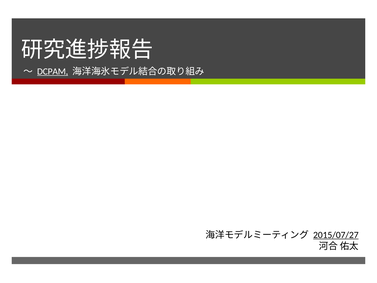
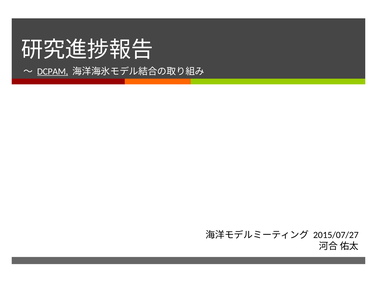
2015/07/27 underline: present -> none (336, 235)
